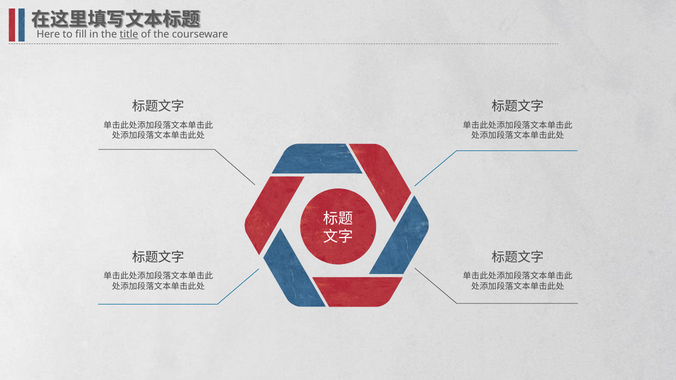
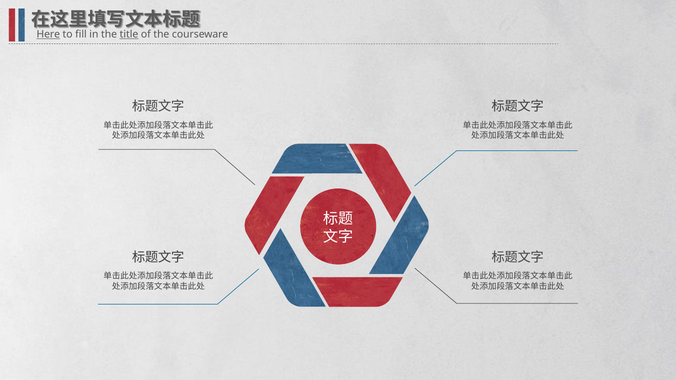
Here underline: none -> present (48, 34)
